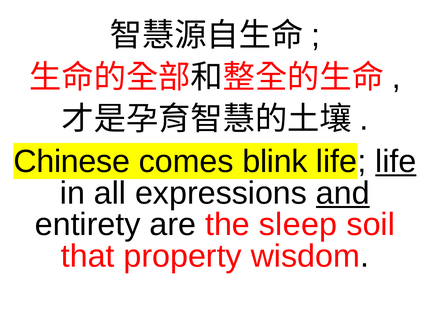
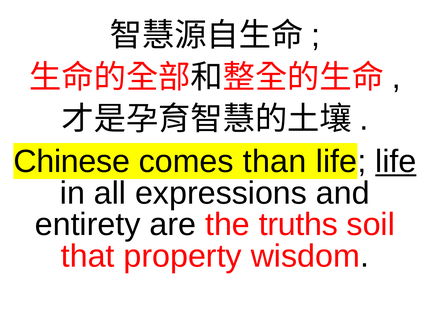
blink: blink -> than (275, 162)
and underline: present -> none (343, 193)
sleep: sleep -> truths (298, 225)
